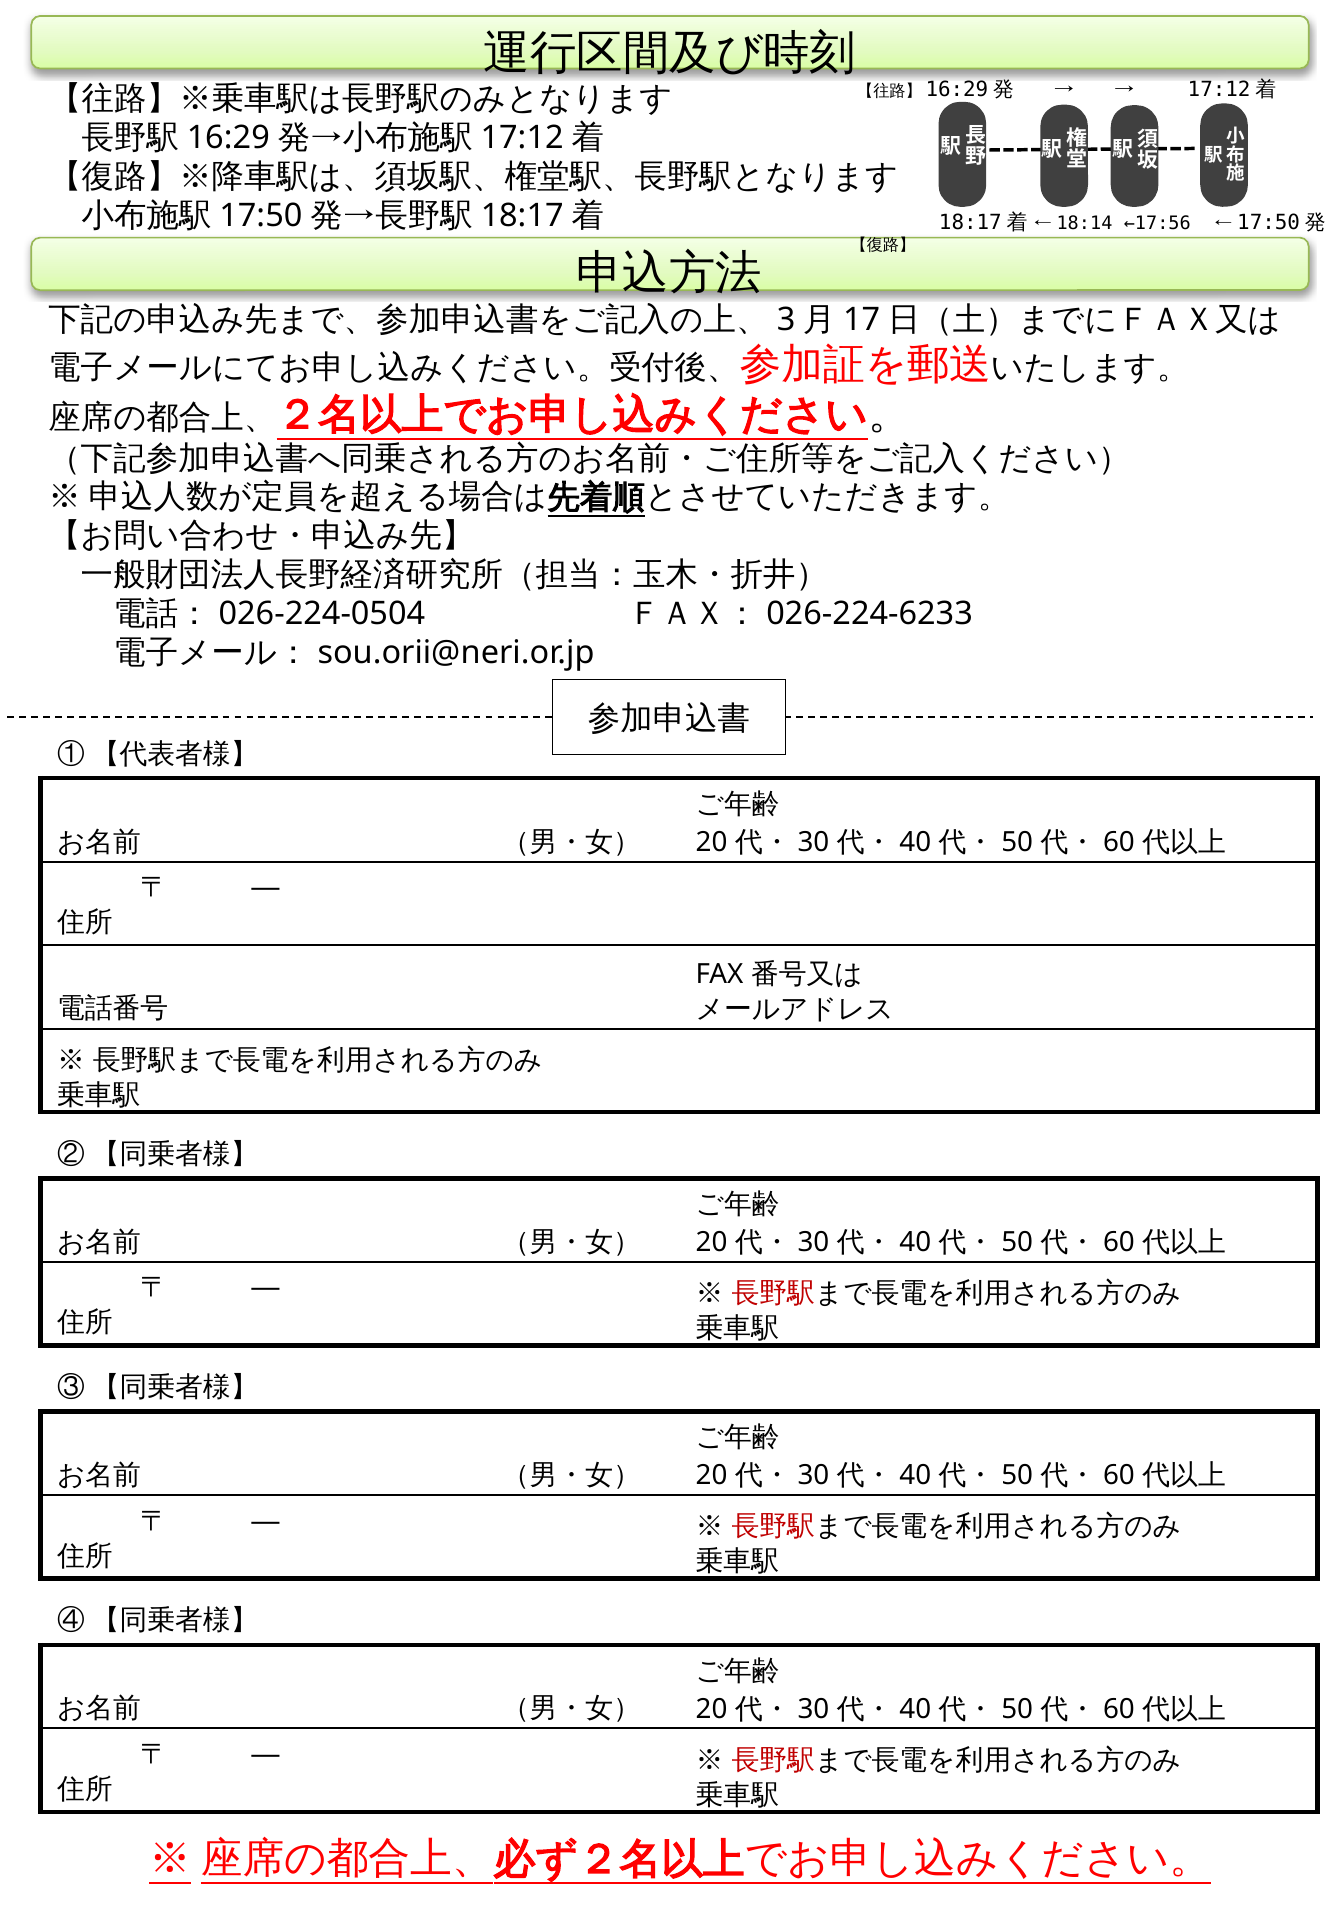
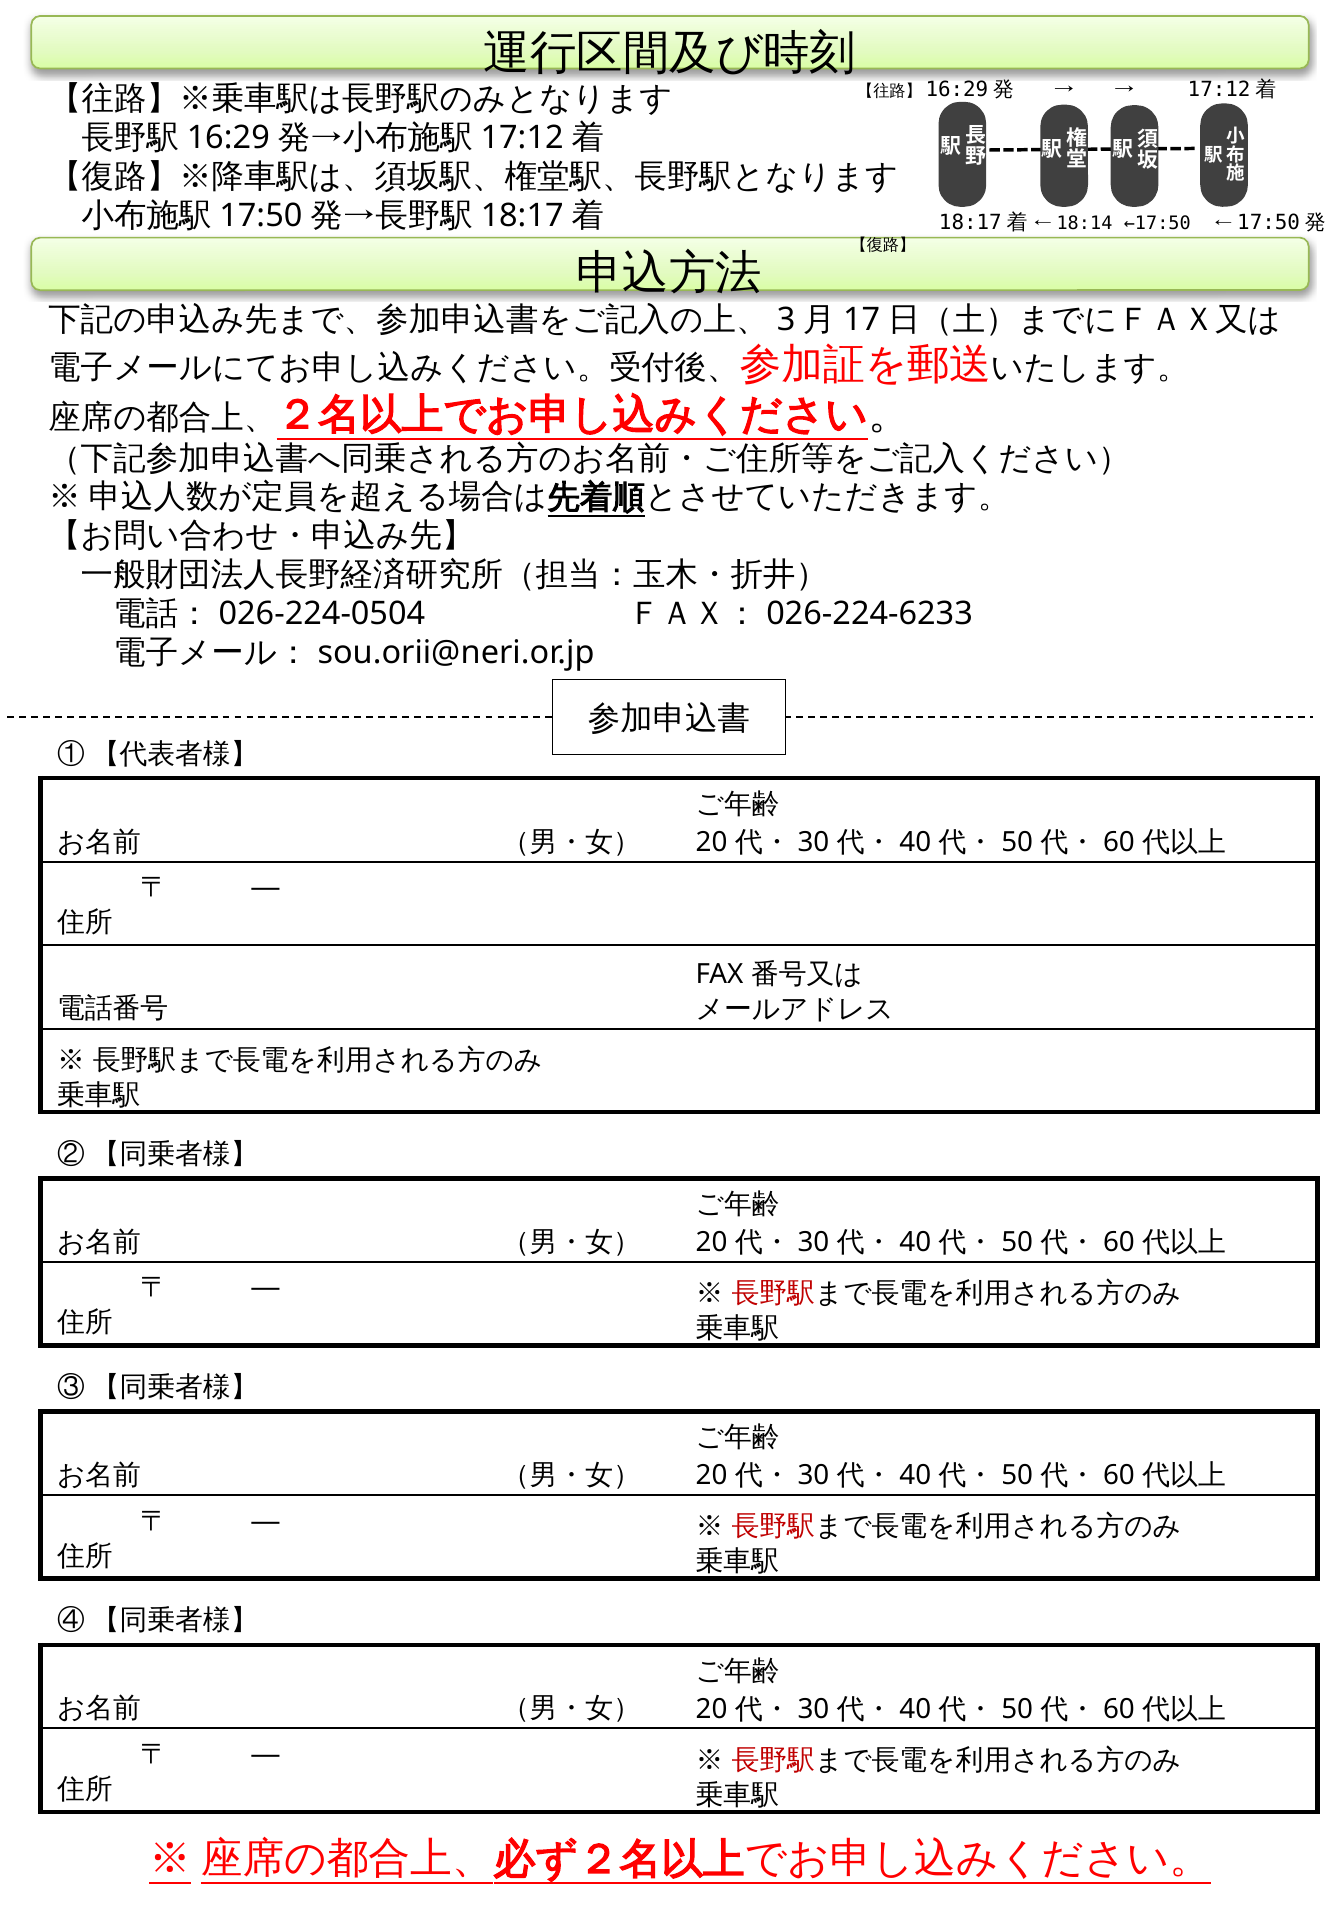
←17:56: ←17:56 -> ←17:50 (1157, 224)
